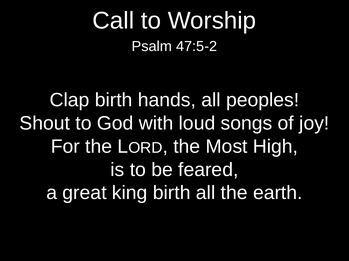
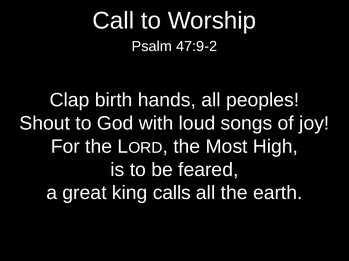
47:5-2: 47:5-2 -> 47:9-2 (197, 47)
king birth: birth -> calls (172, 193)
